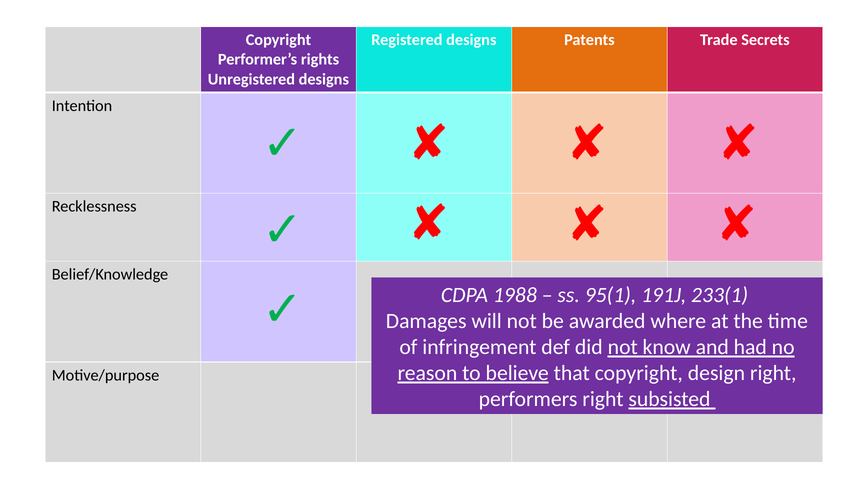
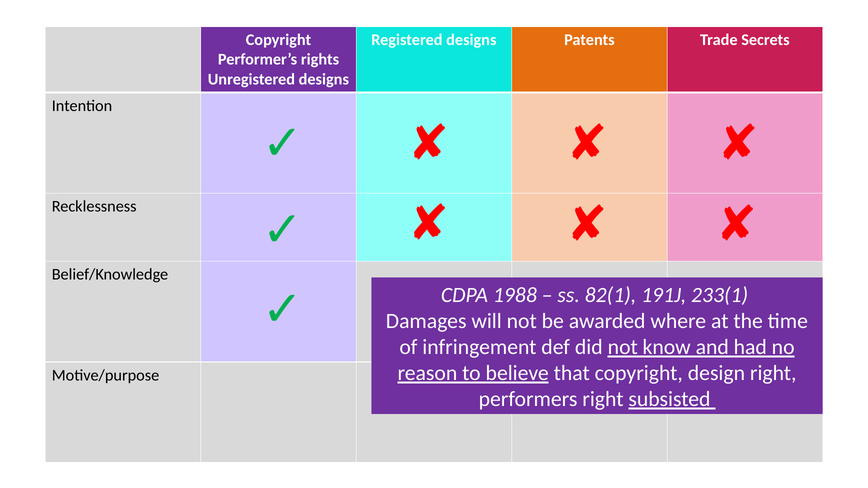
95(1: 95(1 -> 82(1 (610, 295)
